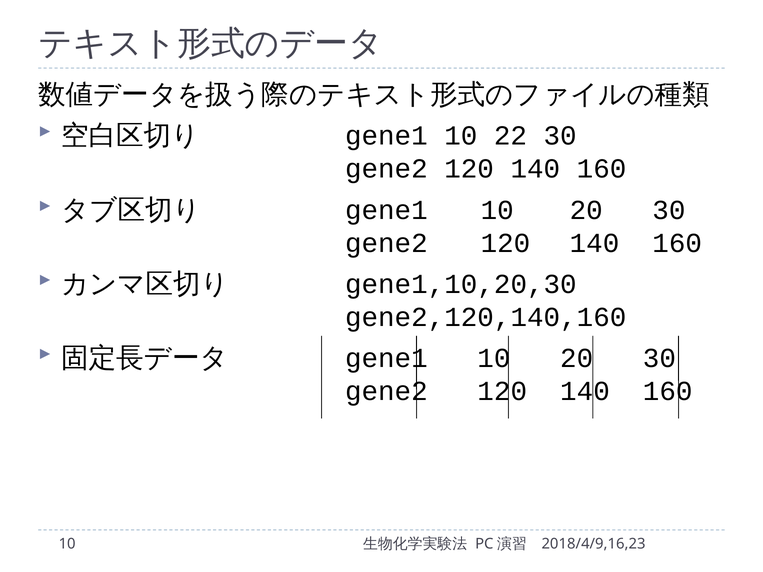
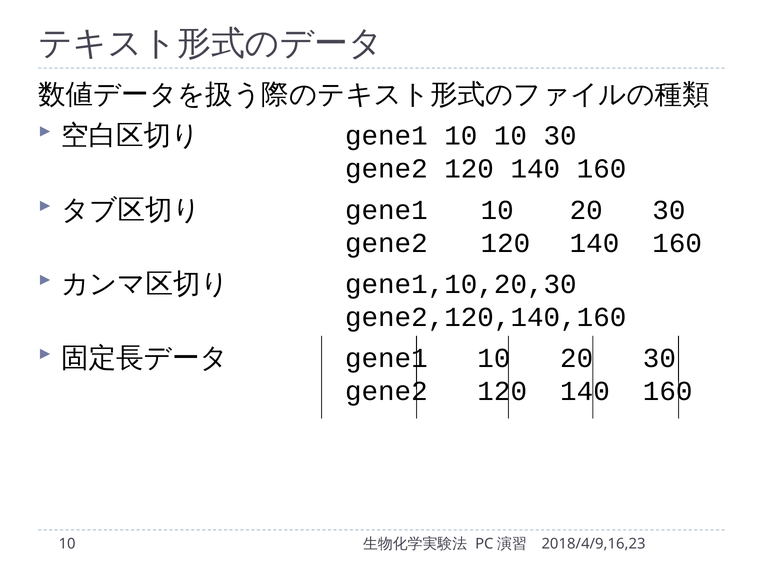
10 22: 22 -> 10 (510, 136)
